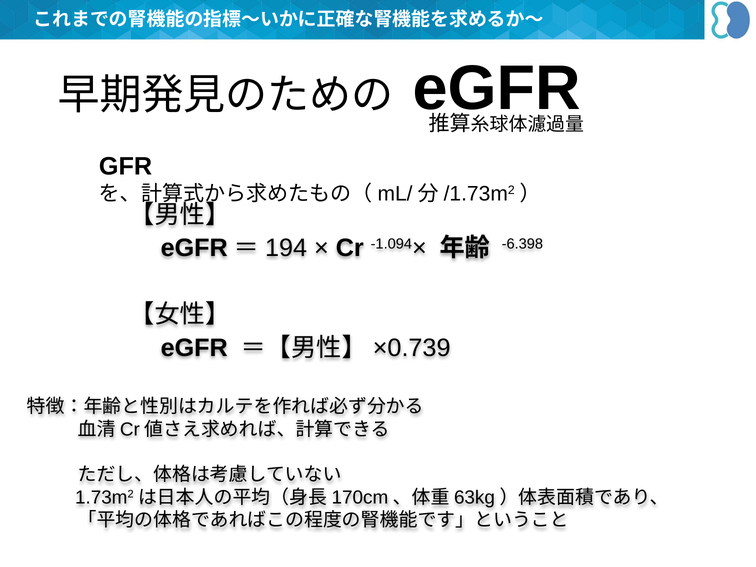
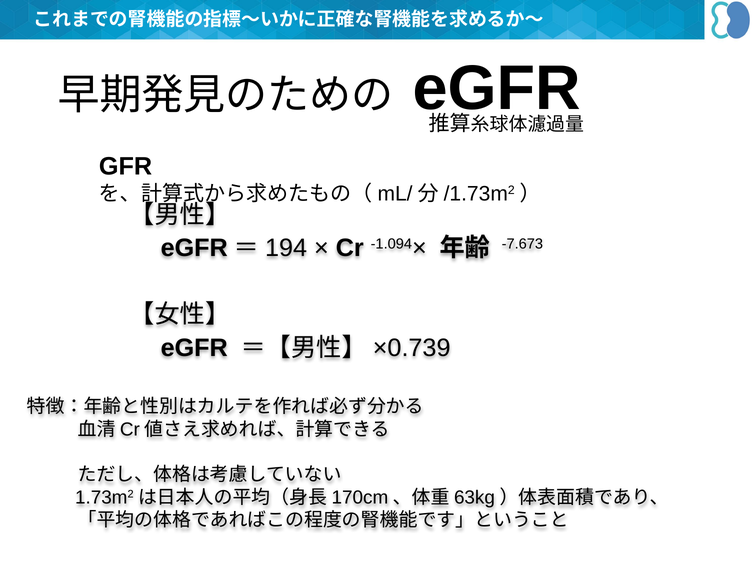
-6.398: -6.398 -> -7.673 (522, 244)
